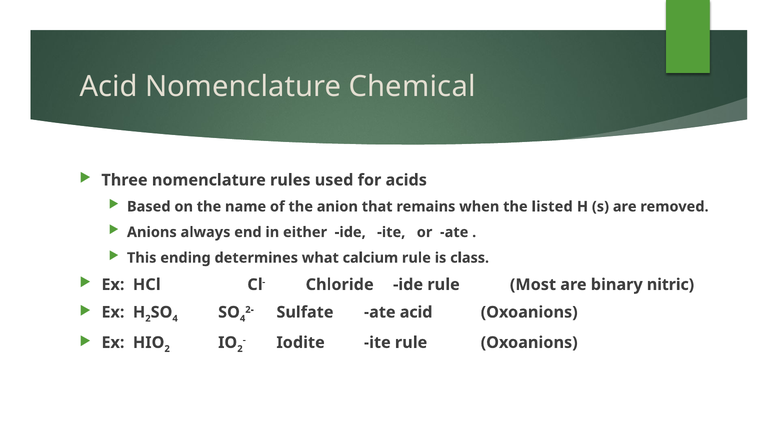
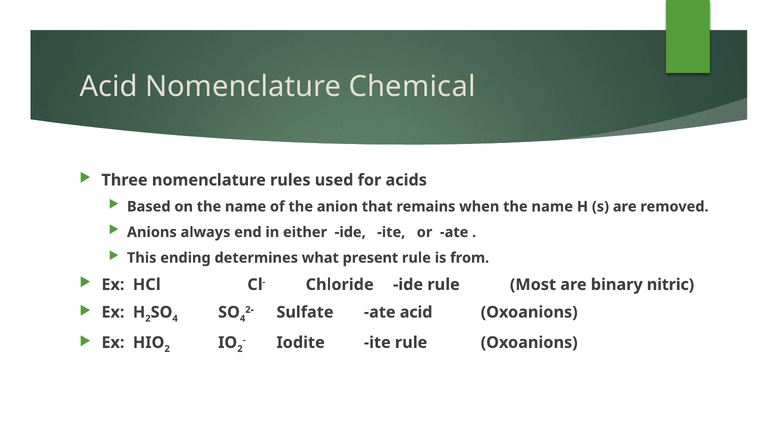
when the listed: listed -> name (552, 206)
calcium: calcium -> present (370, 258)
class: class -> from (470, 258)
